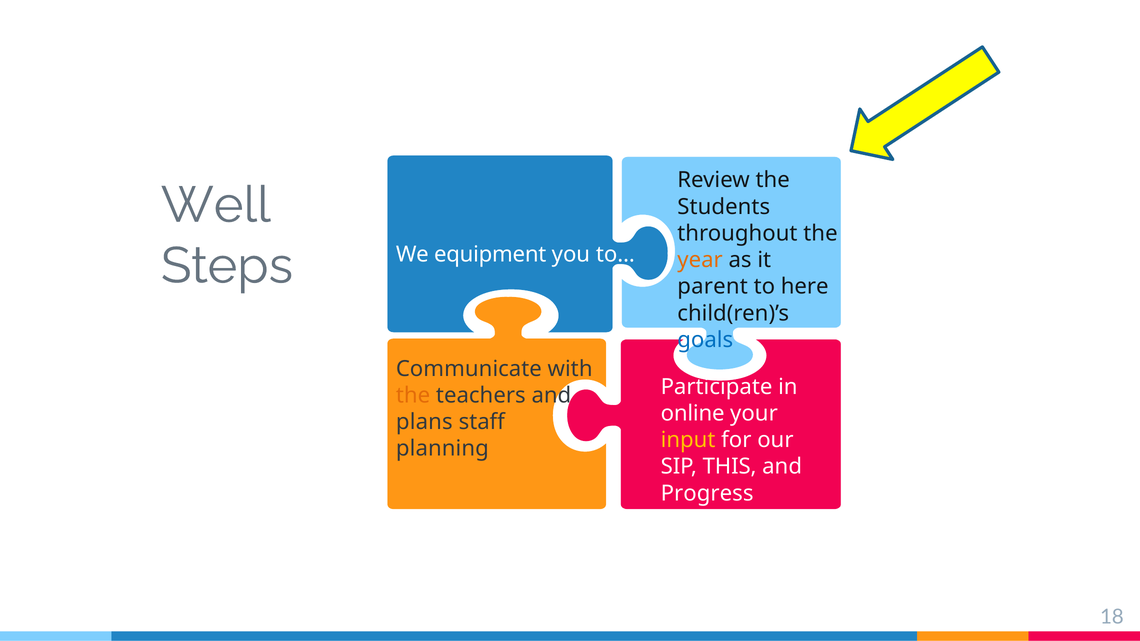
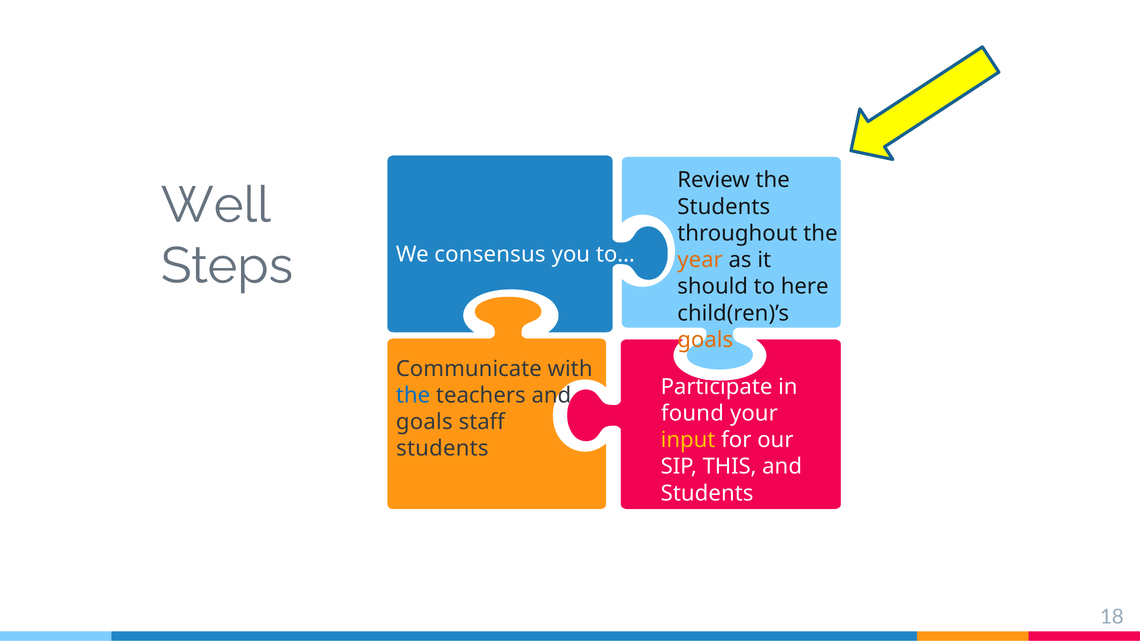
equipment: equipment -> consensus (490, 255)
parent: parent -> should (713, 287)
goals colour: blue -> orange (705, 340)
the colour: orange -> blue (413, 396)
online: online -> found (692, 414)
plans: plans -> goals (424, 422)
planning: planning -> students (442, 449)
Progress: Progress -> Students (707, 493)
